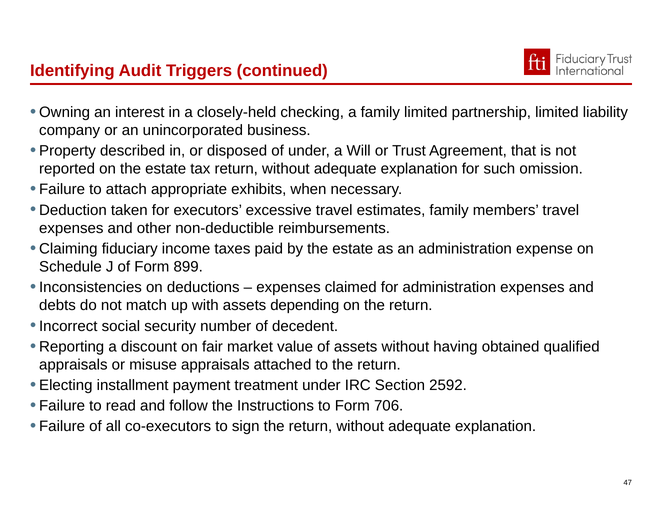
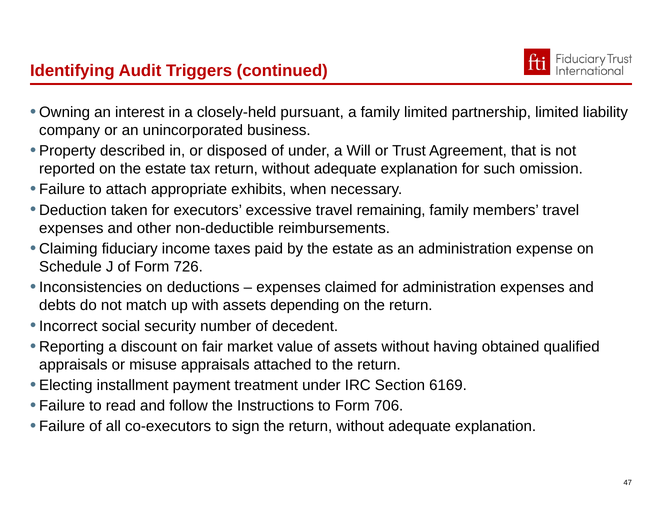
checking: checking -> pursuant (312, 112)
estimates: estimates -> remaining (391, 210)
899: 899 -> 726 (188, 267)
2592: 2592 -> 6169 (448, 385)
